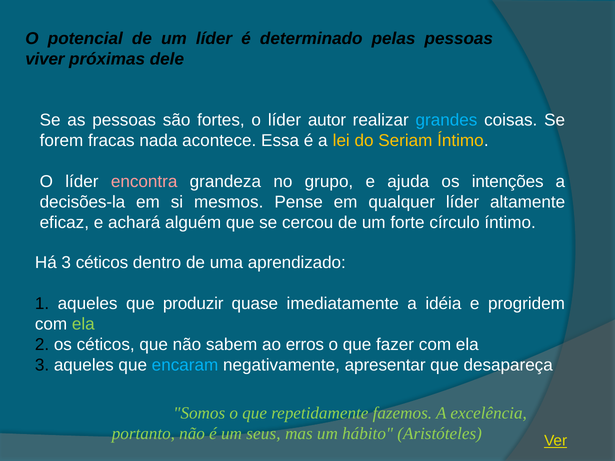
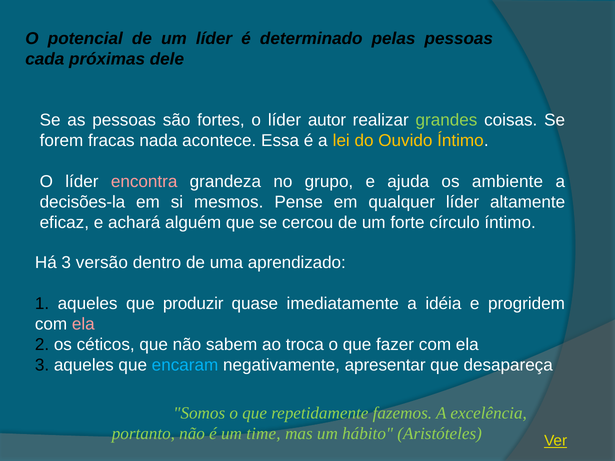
viver: viver -> cada (45, 59)
grandes colour: light blue -> light green (446, 120)
Seriam: Seriam -> Ouvido (405, 141)
intenções: intenções -> ambiente (508, 182)
3 céticos: céticos -> versão (102, 263)
ela colour: light green -> pink (83, 324)
erros: erros -> troca (305, 345)
seus: seus -> time (263, 434)
